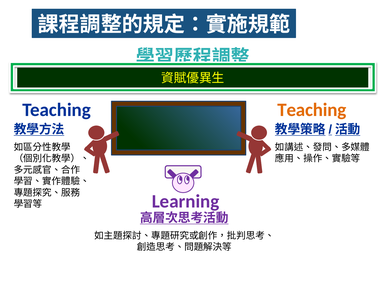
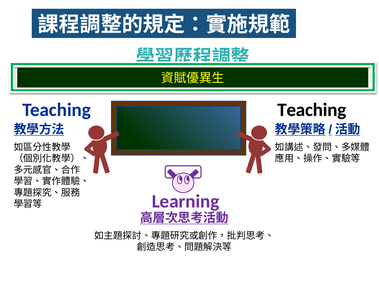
Teaching colour: orange -> black (312, 110)
